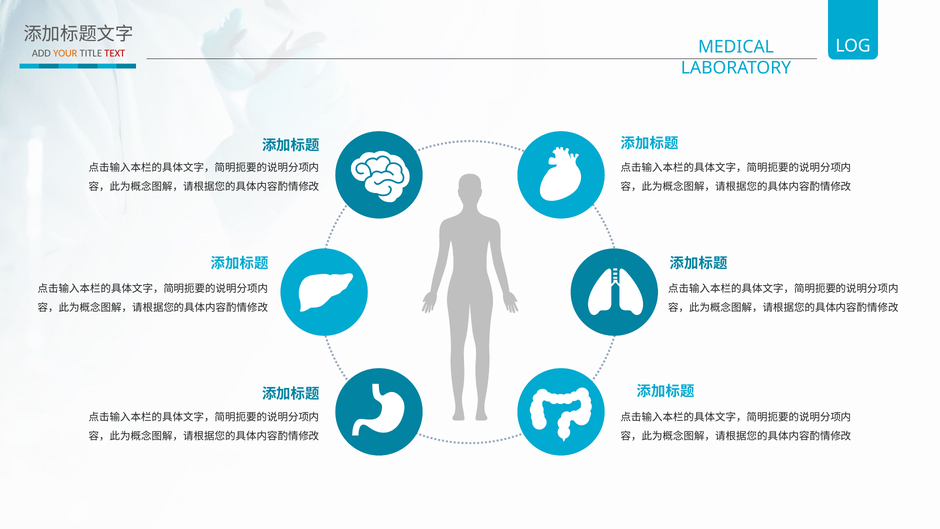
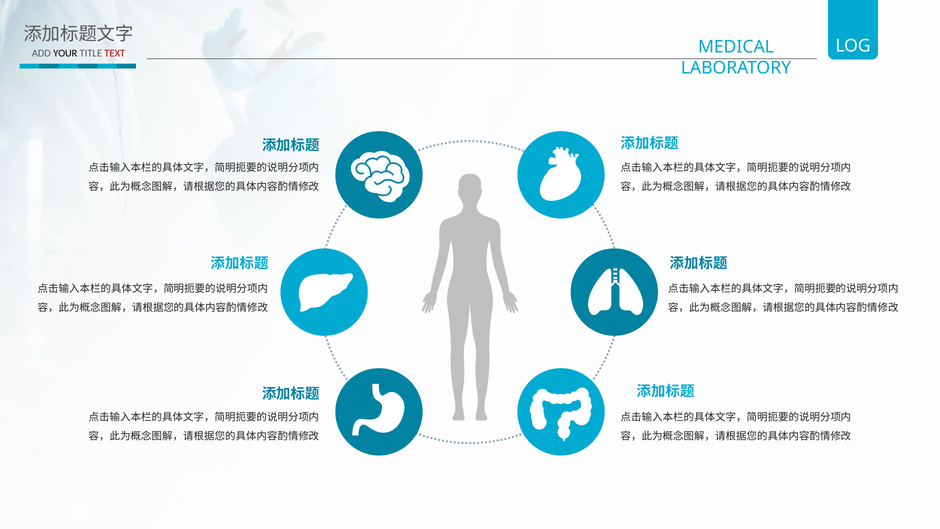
YOUR colour: orange -> black (65, 53)
